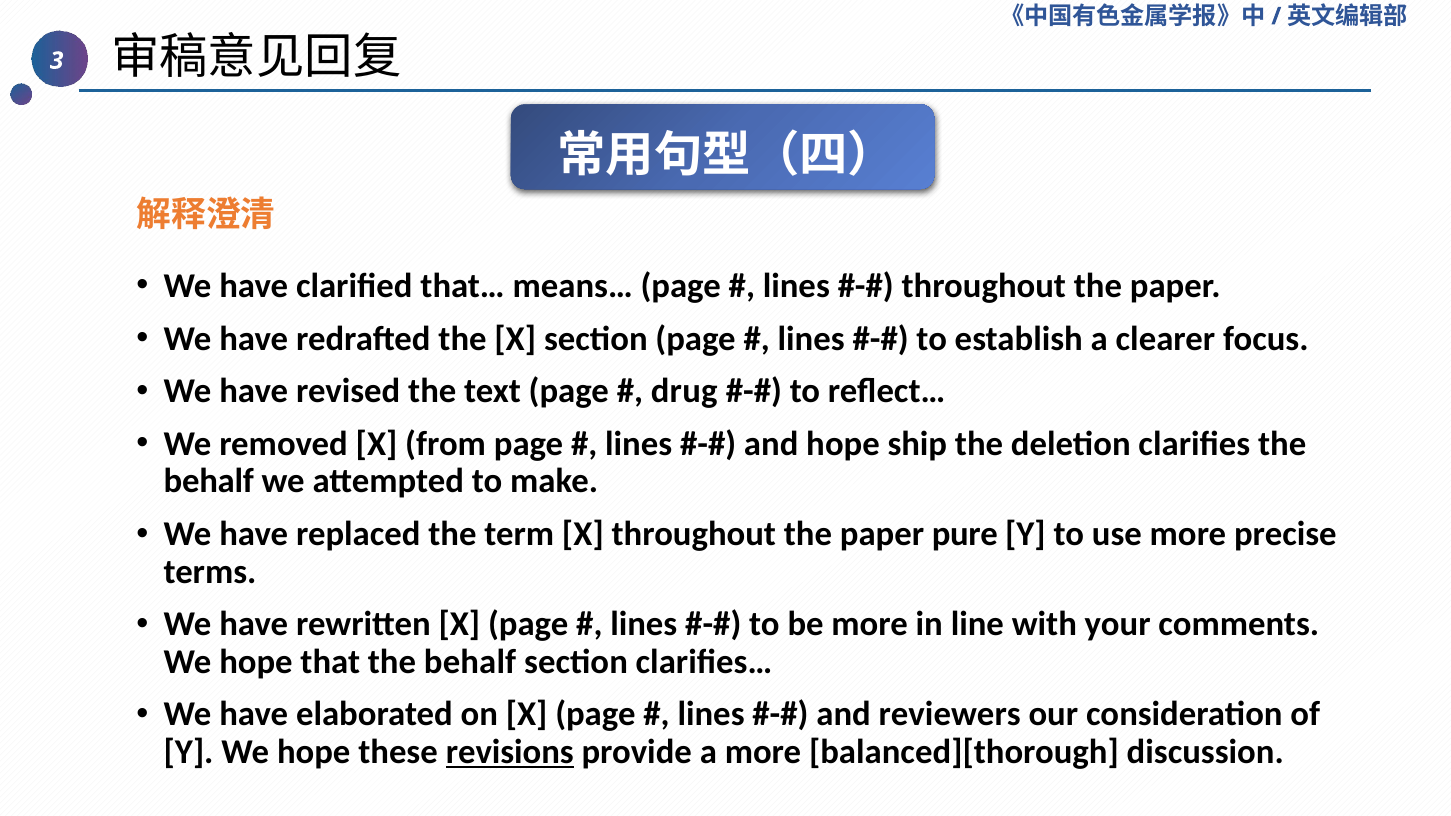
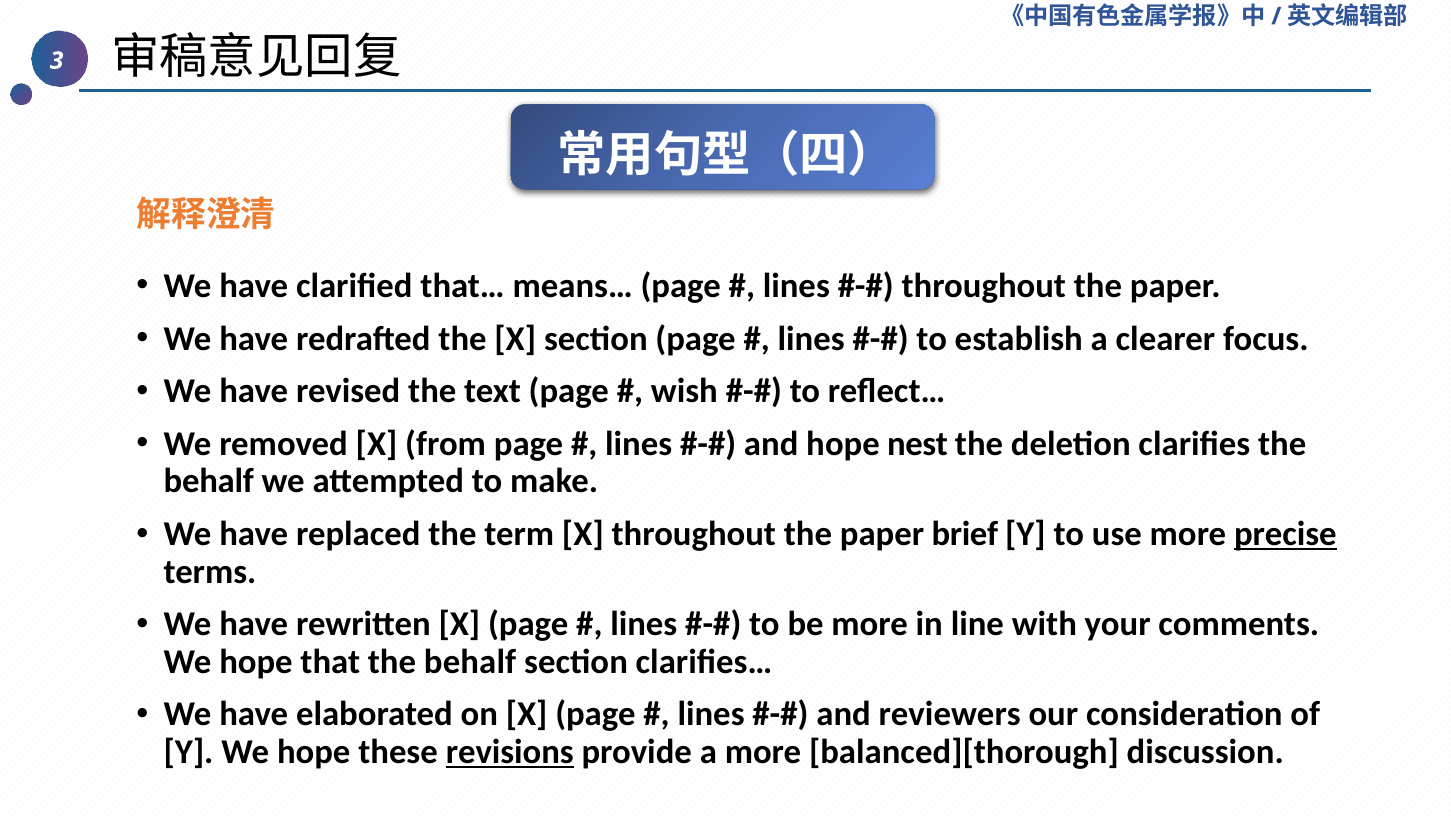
drug: drug -> wish (684, 391)
ship: ship -> nest (918, 444)
pure: pure -> brief (965, 534)
precise underline: none -> present (1285, 534)
